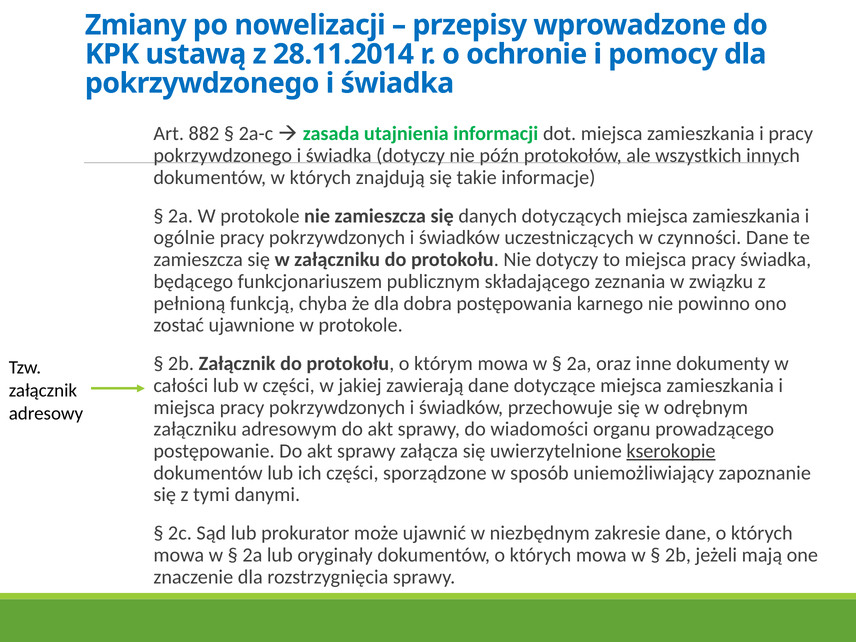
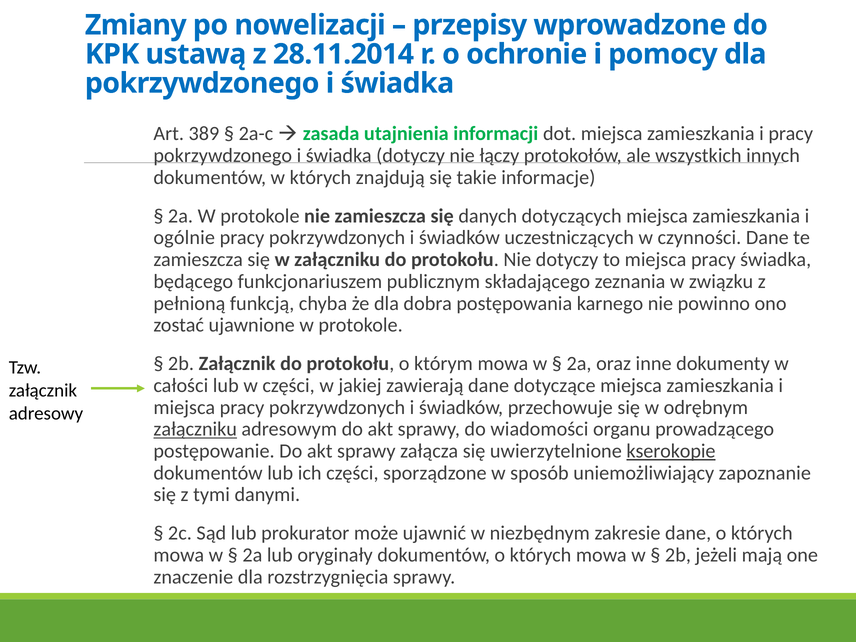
882: 882 -> 389 (204, 134)
późn: późn -> łączy (499, 156)
załączniku underline: none -> present (195, 429)
